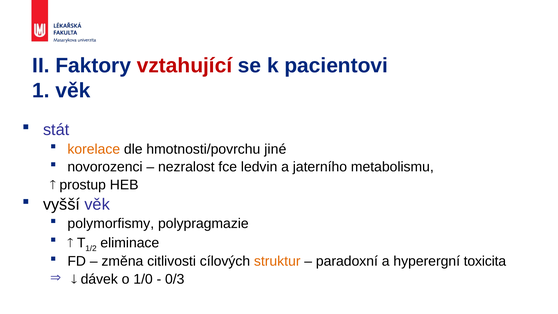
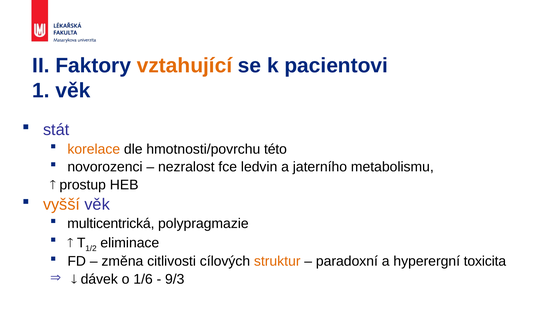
vztahující colour: red -> orange (185, 65)
jiné: jiné -> této (275, 149)
vyšší colour: black -> orange (62, 204)
polymorfismy: polymorfismy -> multicentrická (111, 223)
1/0: 1/0 -> 1/6 (143, 279)
0/3: 0/3 -> 9/3 (175, 279)
